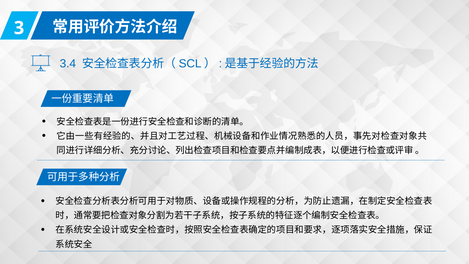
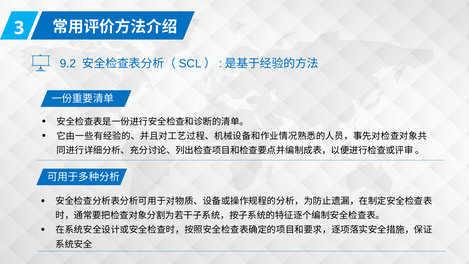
3.4: 3.4 -> 9.2 (68, 64)
